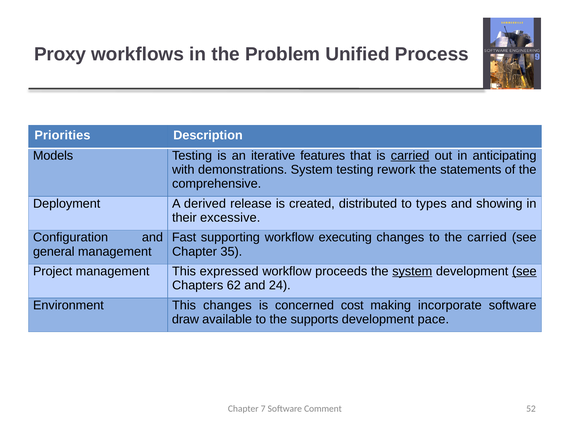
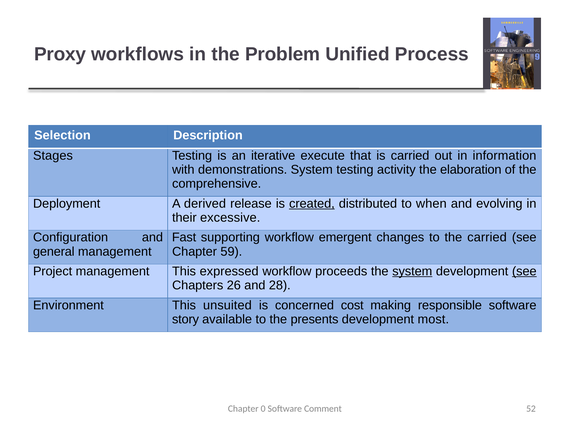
Priorities: Priorities -> Selection (62, 135)
Models: Models -> Stages (53, 155)
features: features -> execute (323, 155)
carried underline: present -> none (410, 155)
anticipating: anticipating -> information (504, 155)
rework: rework -> activity (396, 169)
statements: statements -> elaboration (471, 169)
created underline: none -> present (312, 203)
types: types -> when (431, 203)
showing: showing -> evolving (499, 203)
executing: executing -> emergent (345, 237)
35: 35 -> 59 (231, 251)
62: 62 -> 26 (234, 285)
24: 24 -> 28 (280, 285)
This changes: changes -> unsuited (227, 305)
incorporate: incorporate -> responsible (450, 305)
draw: draw -> story (185, 319)
supports: supports -> presents (315, 319)
pace: pace -> most (433, 319)
7: 7 -> 0 (263, 408)
